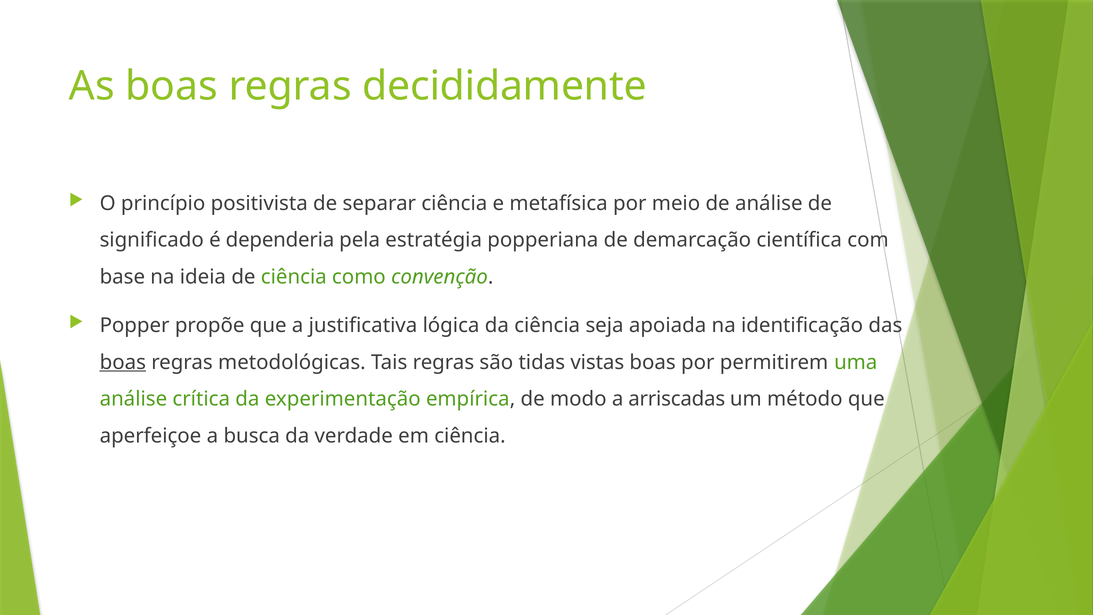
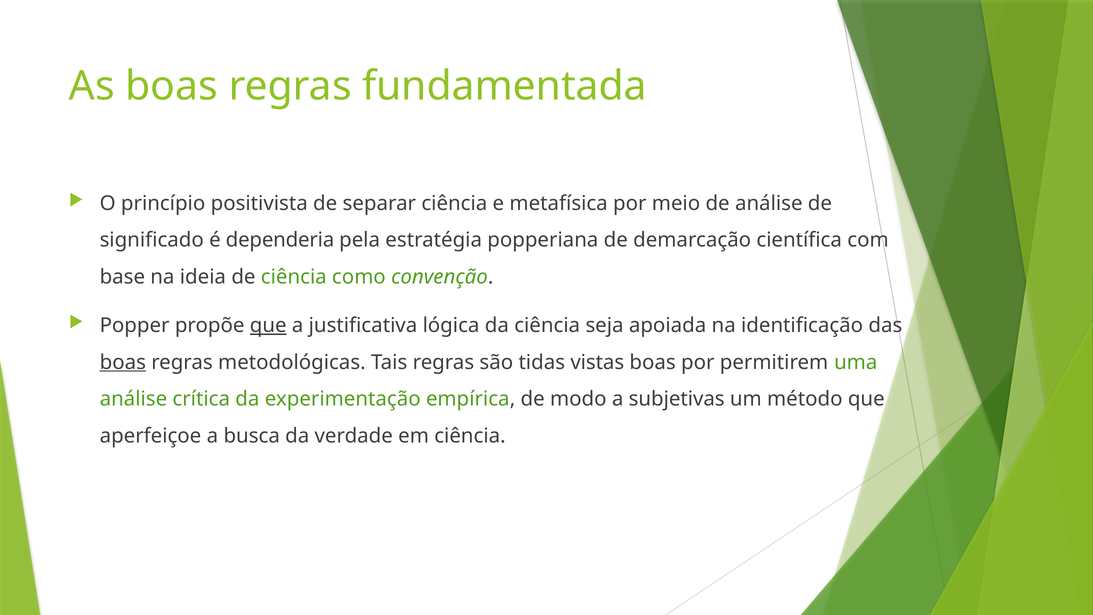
decididamente: decididamente -> fundamentada (504, 86)
que underline: none -> present (268, 325)
arriscadas: arriscadas -> subjetivas (677, 399)
